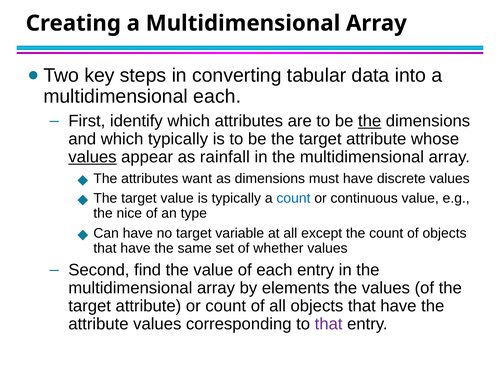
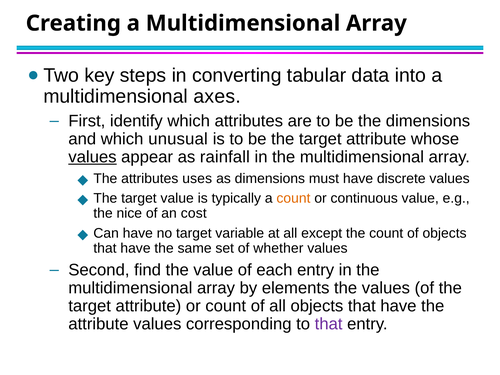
multidimensional each: each -> axes (217, 96)
the underline: present -> none (370, 121)
which typically: typically -> unusual (178, 139)
want: want -> uses (197, 178)
count colour: blue -> orange (293, 198)
type: type -> cost (194, 213)
